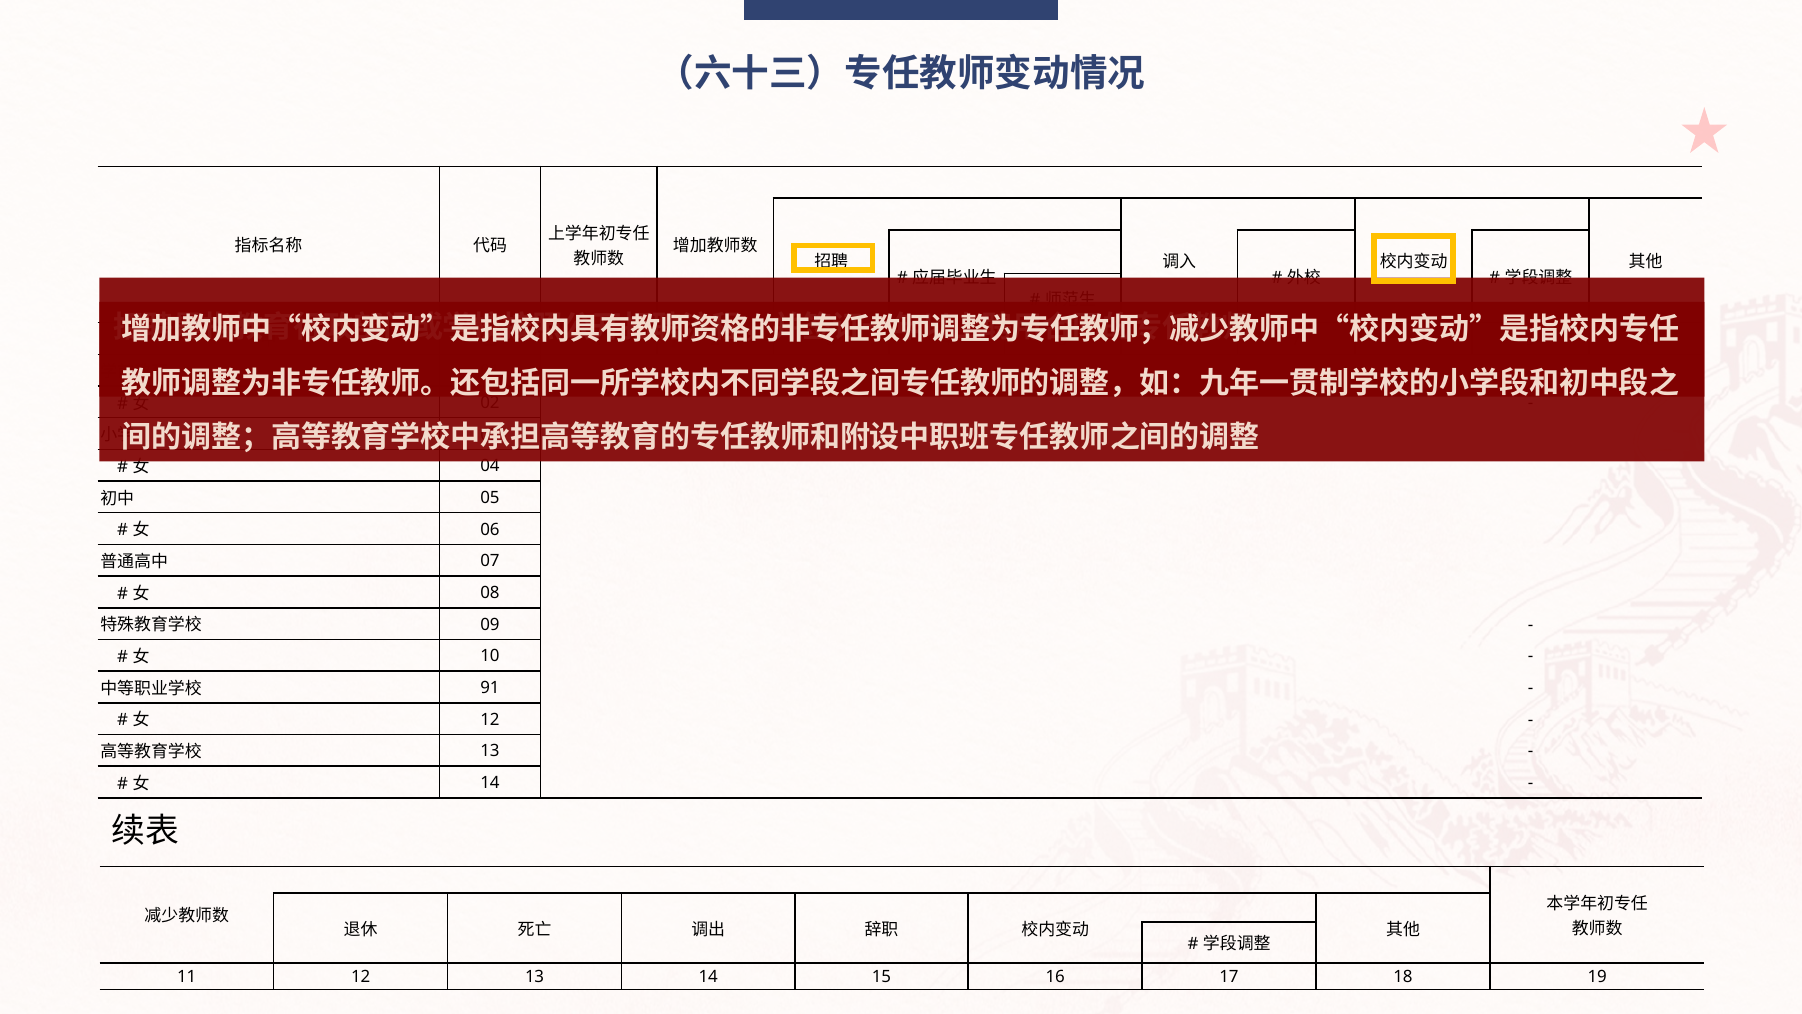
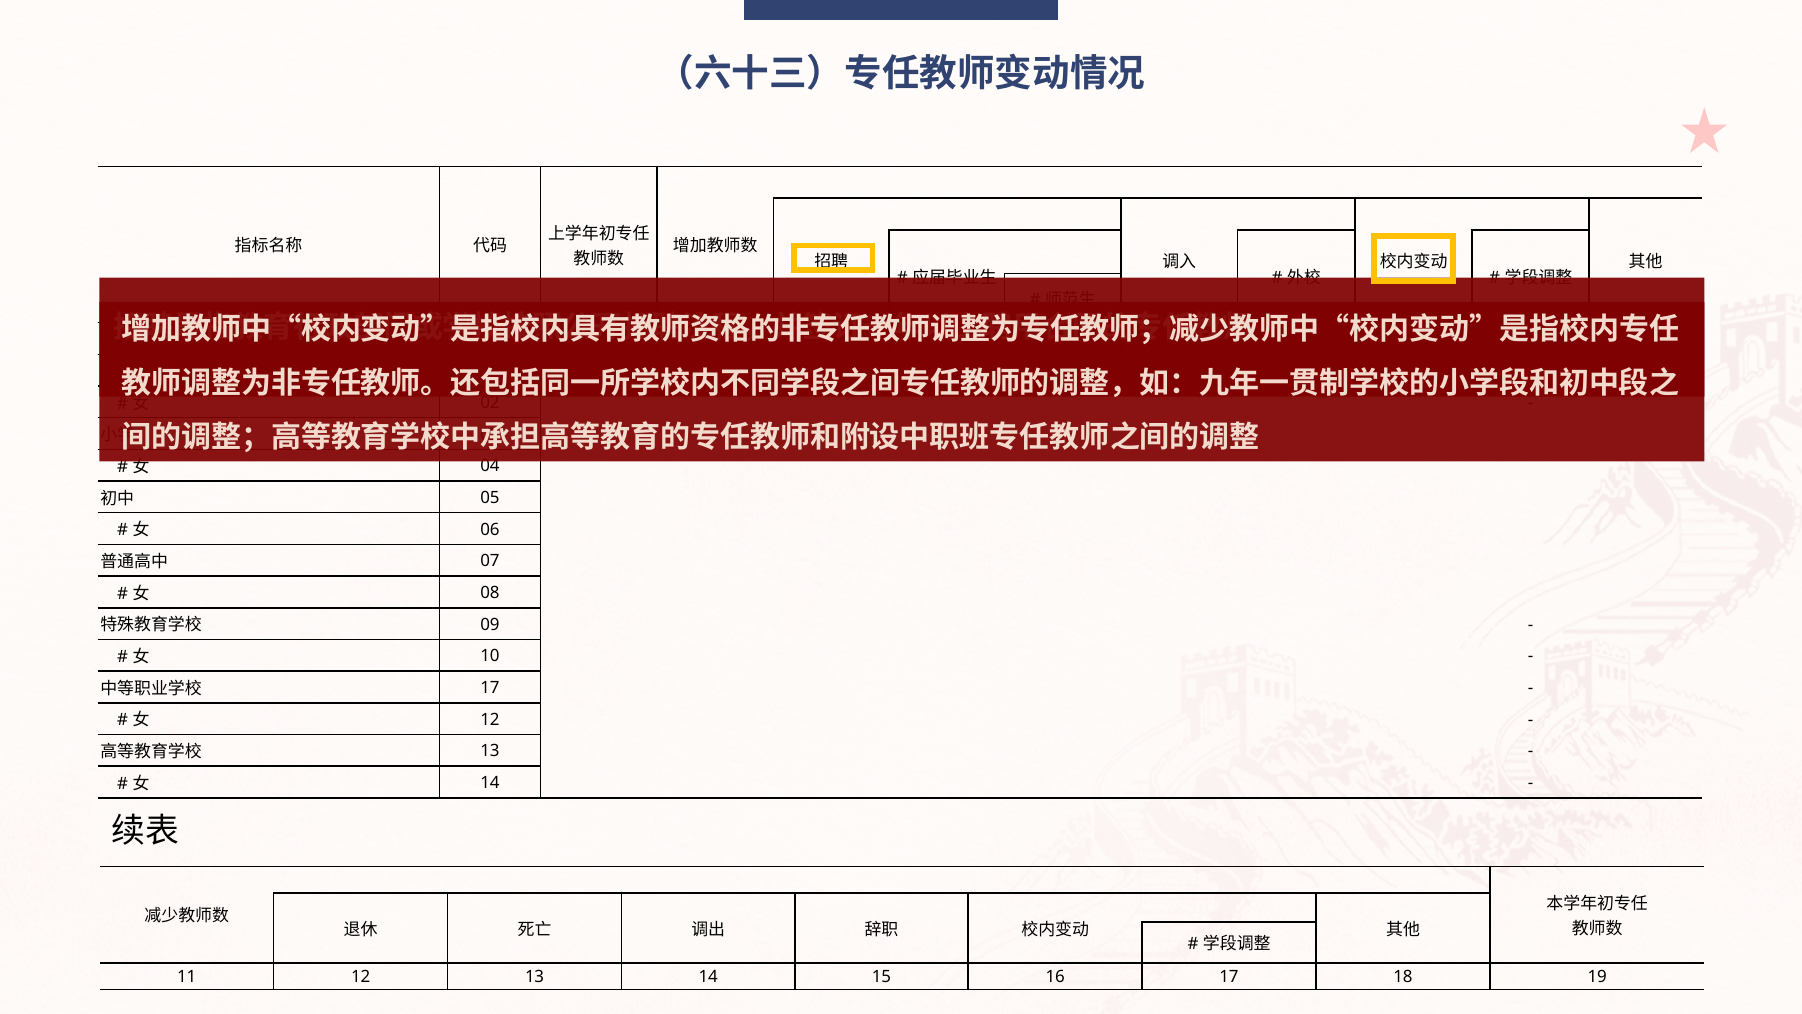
91: 91 -> 17 (490, 688)
